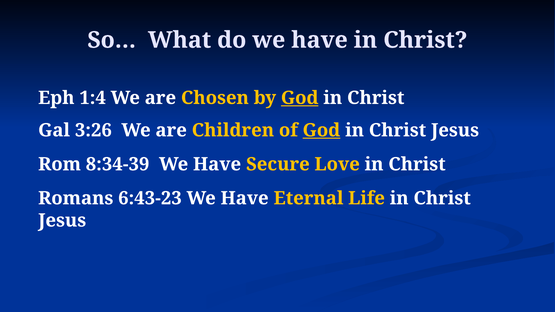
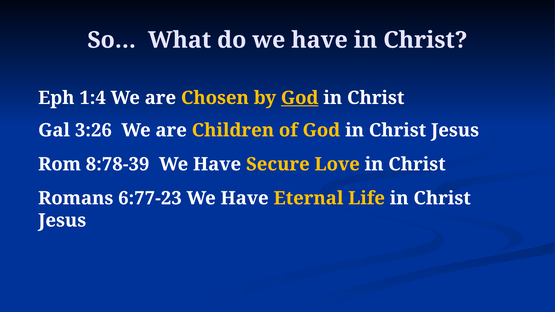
God underline: present -> none (321, 130)
8:34-39: 8:34-39 -> 8:78-39 (118, 164)
6:43-23: 6:43-23 -> 6:77-23 (150, 198)
